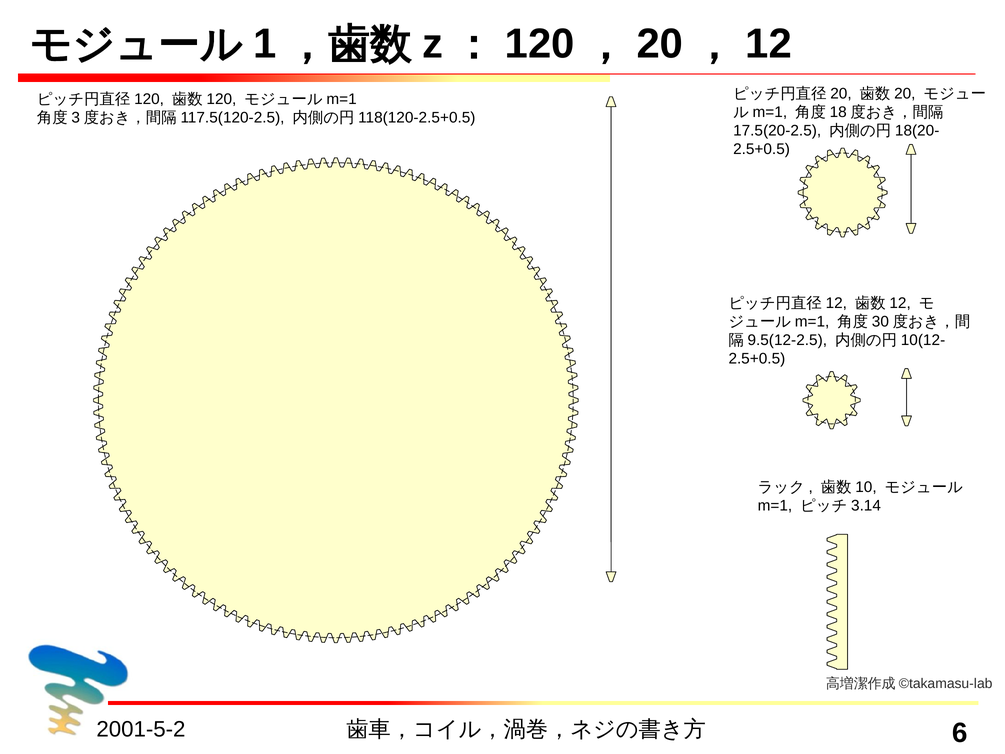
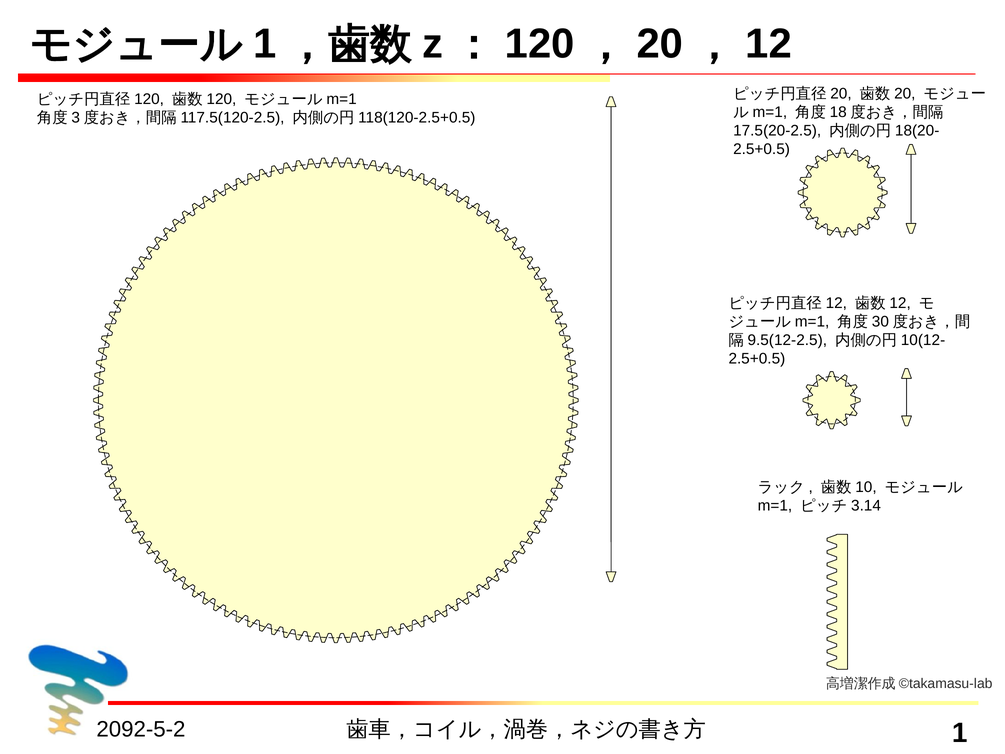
2001-5-2: 2001-5-2 -> 2092-5-2 (141, 729)
6: 6 -> 1 (960, 733)
